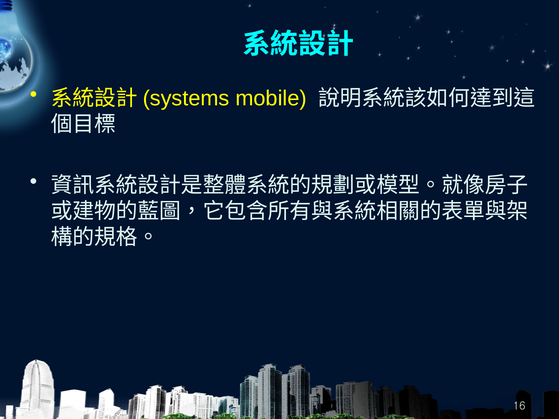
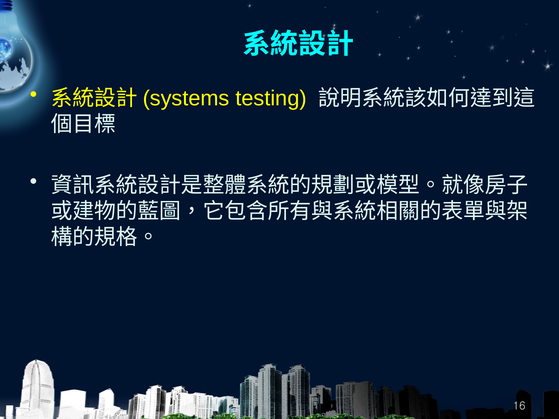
mobile: mobile -> testing (271, 98)
